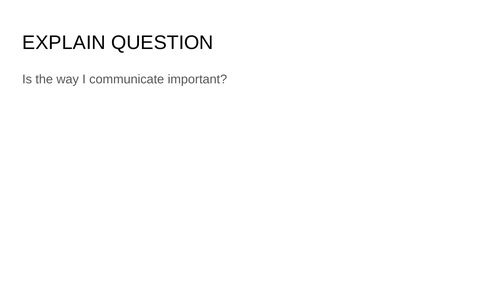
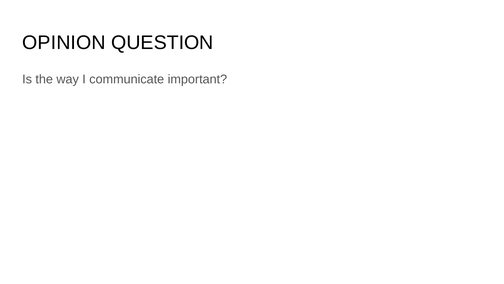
EXPLAIN: EXPLAIN -> OPINION (64, 43)
